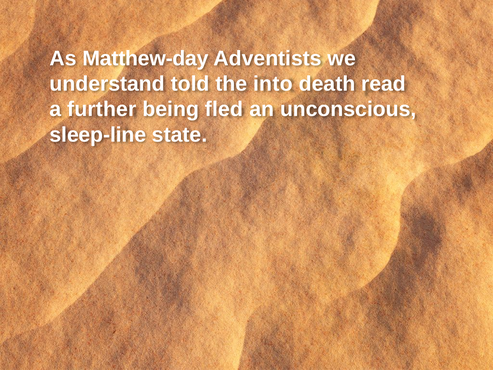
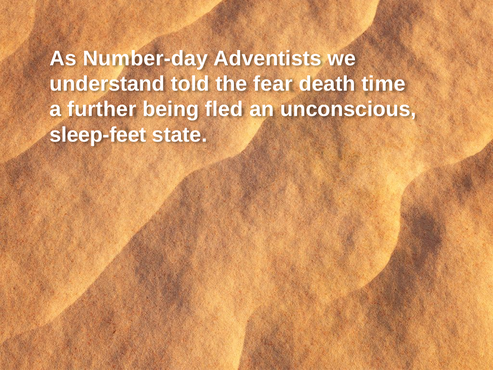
Matthew-day: Matthew-day -> Number-day (145, 58)
into: into -> fear (273, 84)
read: read -> time (383, 84)
sleep-line: sleep-line -> sleep-feet (98, 135)
